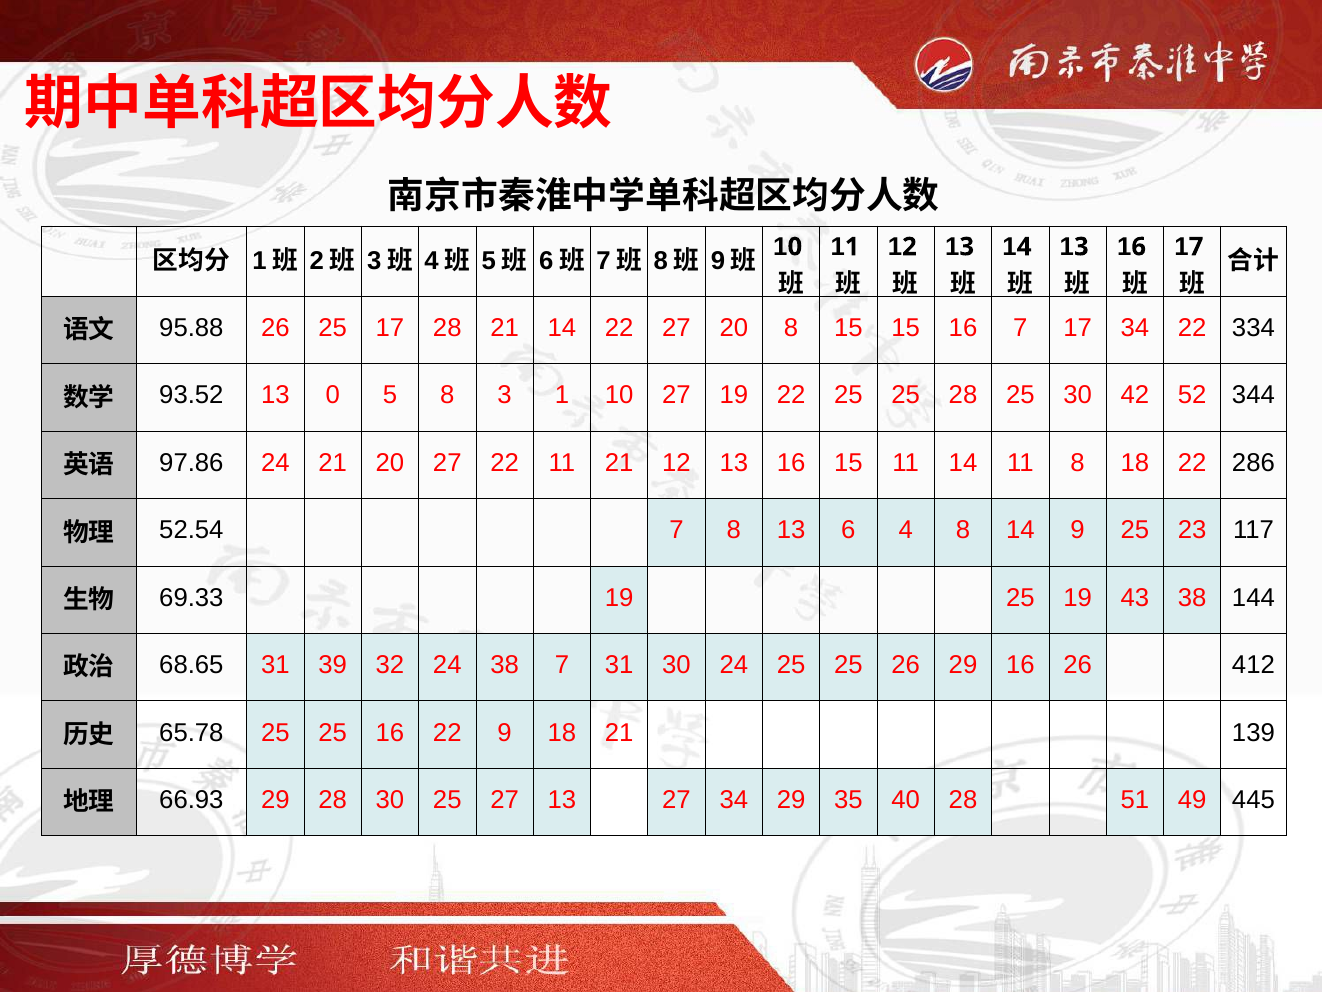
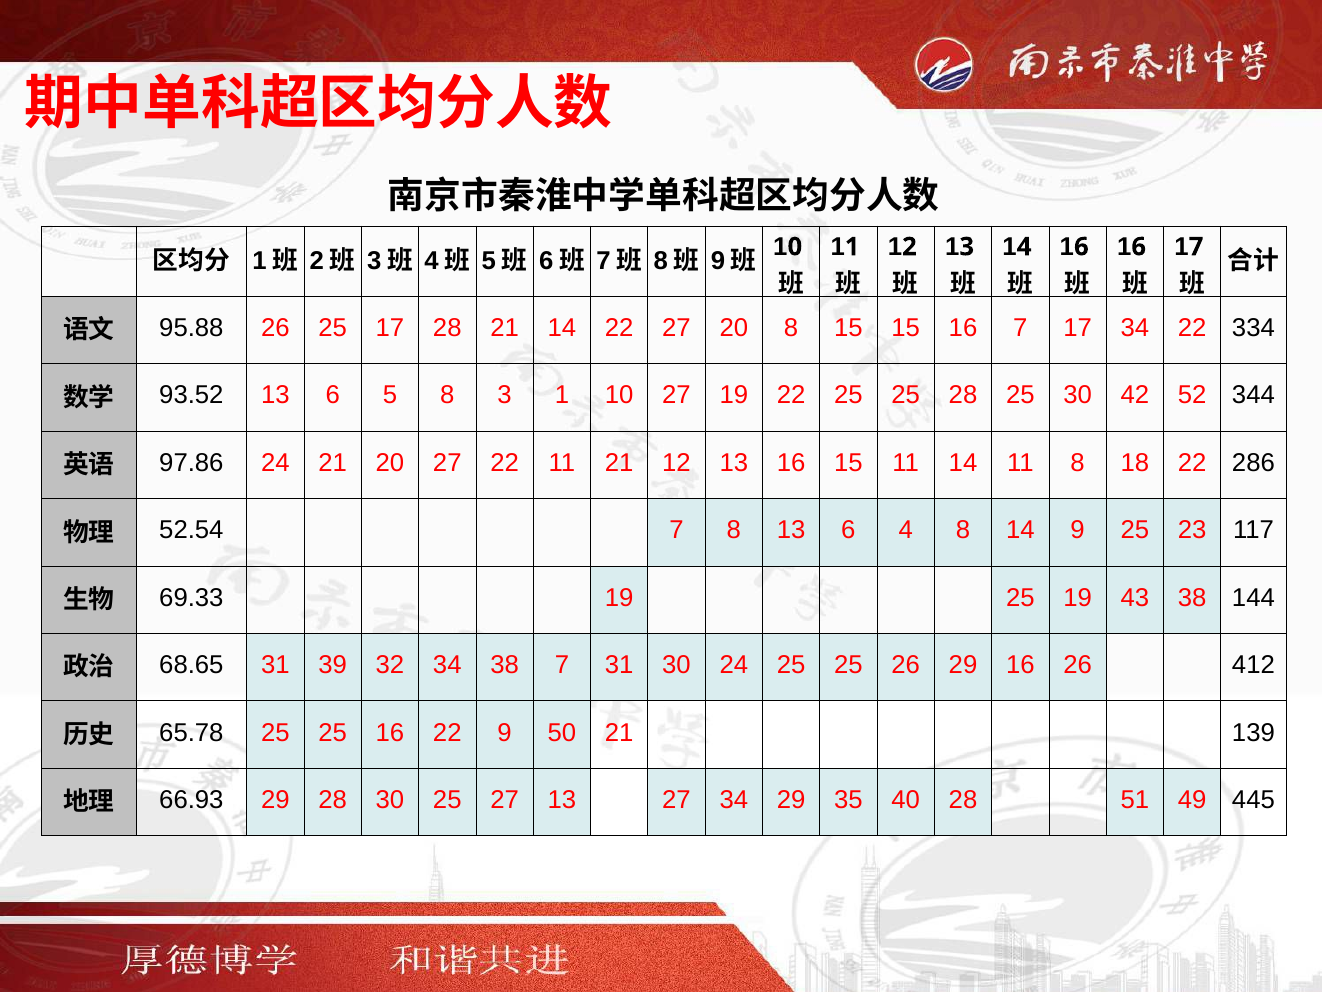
3: 3 -> 6 (1081, 247)
93.52 13 0: 0 -> 6 (333, 395)
32 24: 24 -> 34 (447, 665)
9 18: 18 -> 50 (562, 732)
